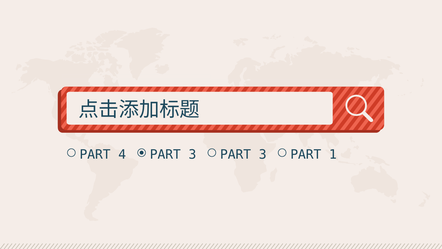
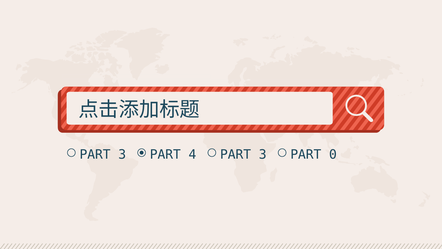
4: 4 -> 3 (122, 154)
3: 3 -> 4 (192, 154)
1: 1 -> 0 (333, 154)
